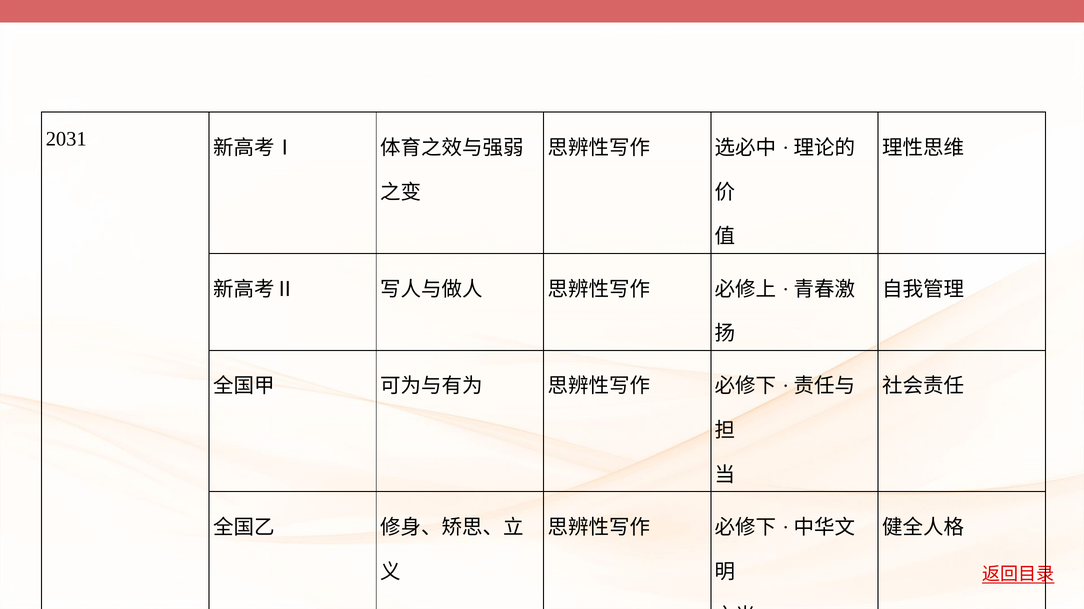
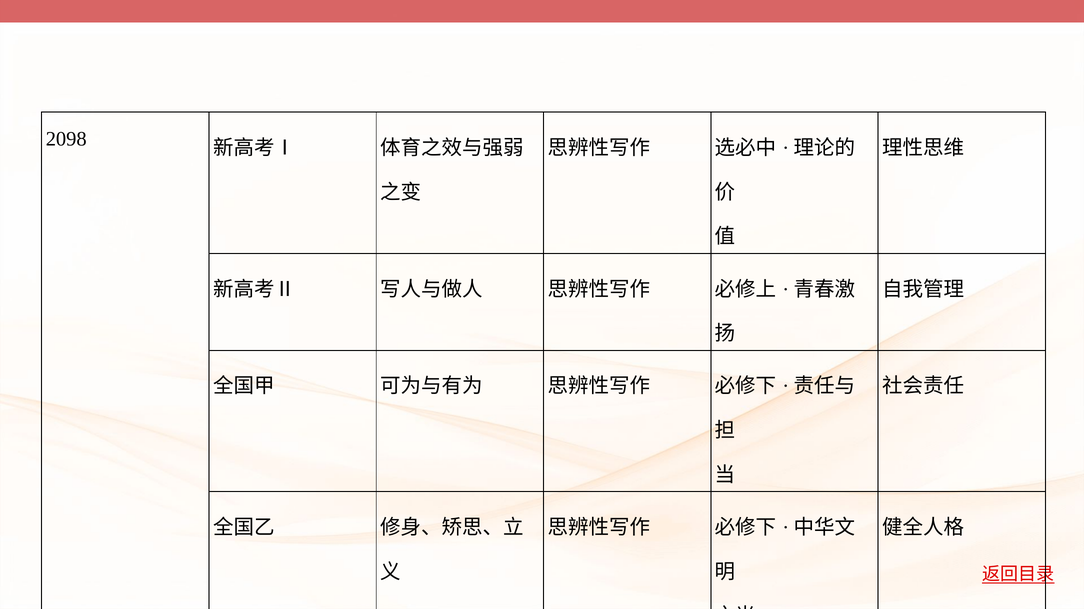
2031: 2031 -> 2098 (66, 139)
